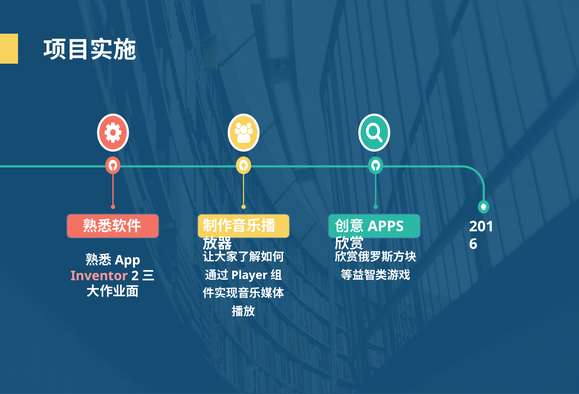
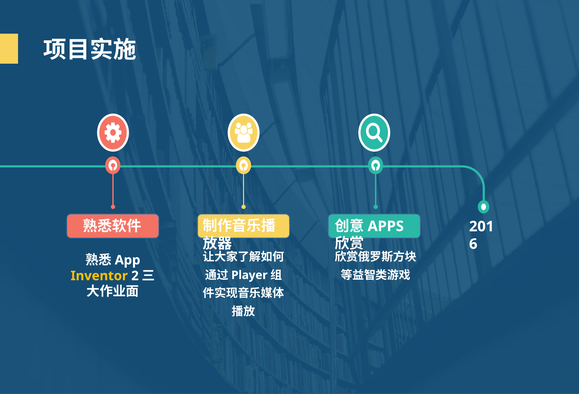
Inventor colour: pink -> yellow (99, 276)
